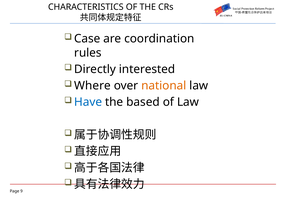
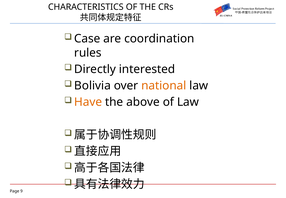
Where: Where -> Bolivia (93, 86)
Have colour: blue -> orange (88, 102)
based: based -> above (143, 102)
